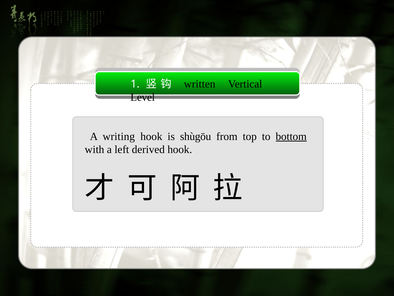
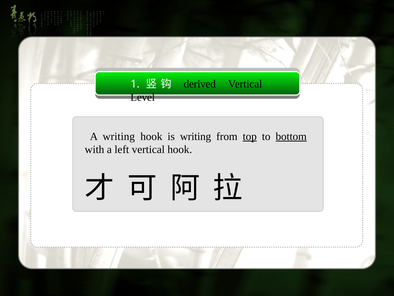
written: written -> derived (200, 84)
is shùgōu: shùgōu -> writing (196, 136)
top underline: none -> present (250, 136)
left derived: derived -> vertical (148, 149)
